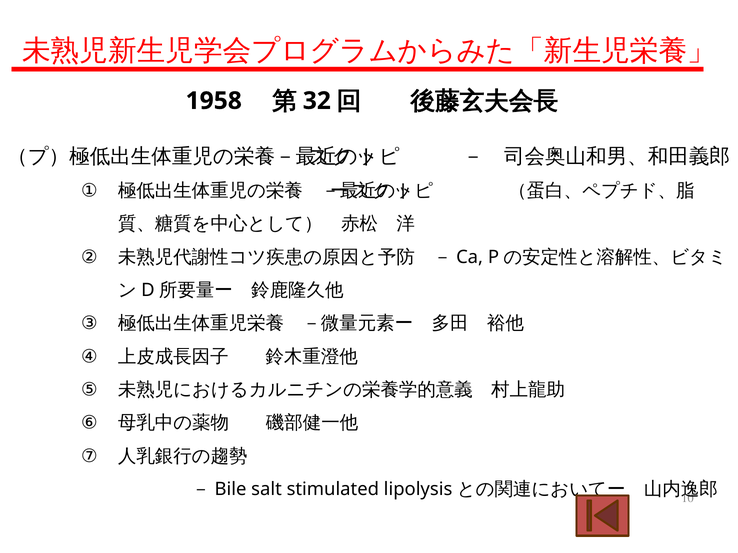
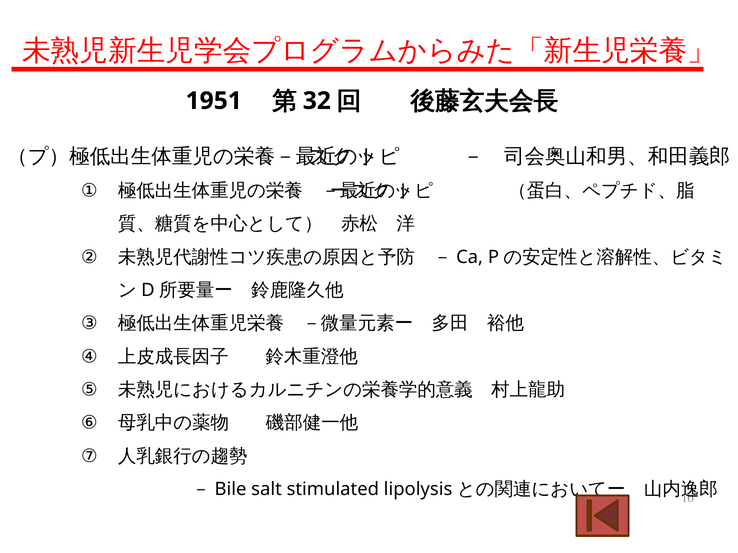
1958: 1958 -> 1951 (214, 101)
